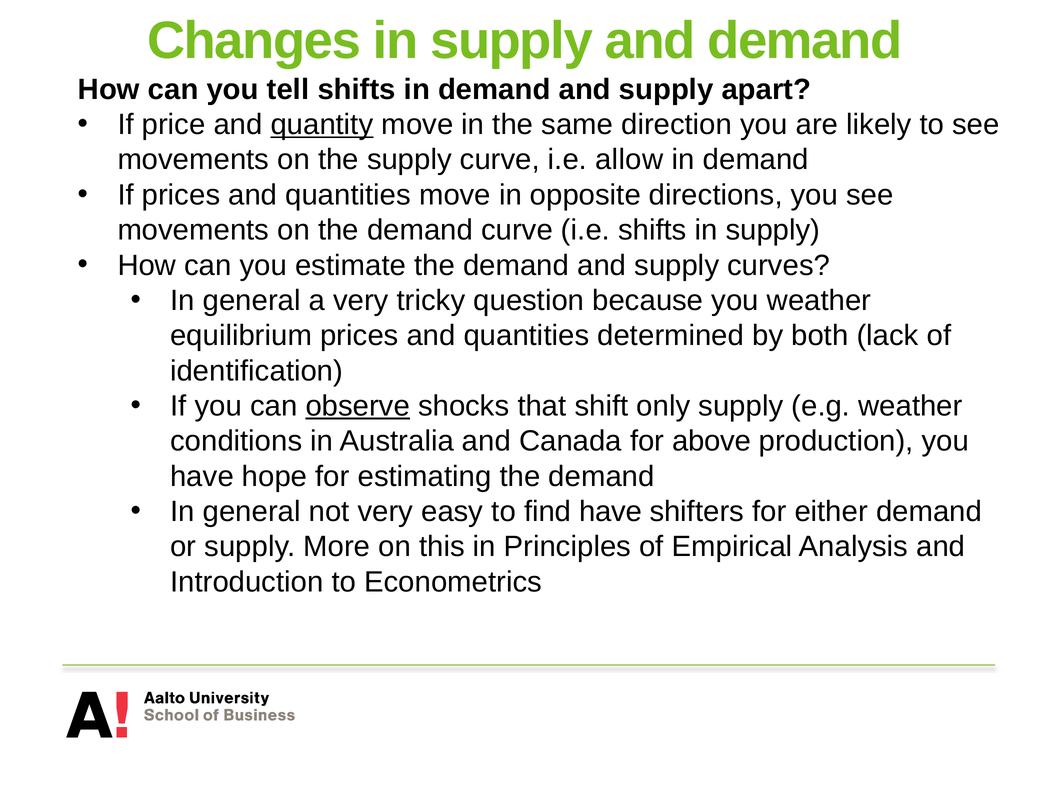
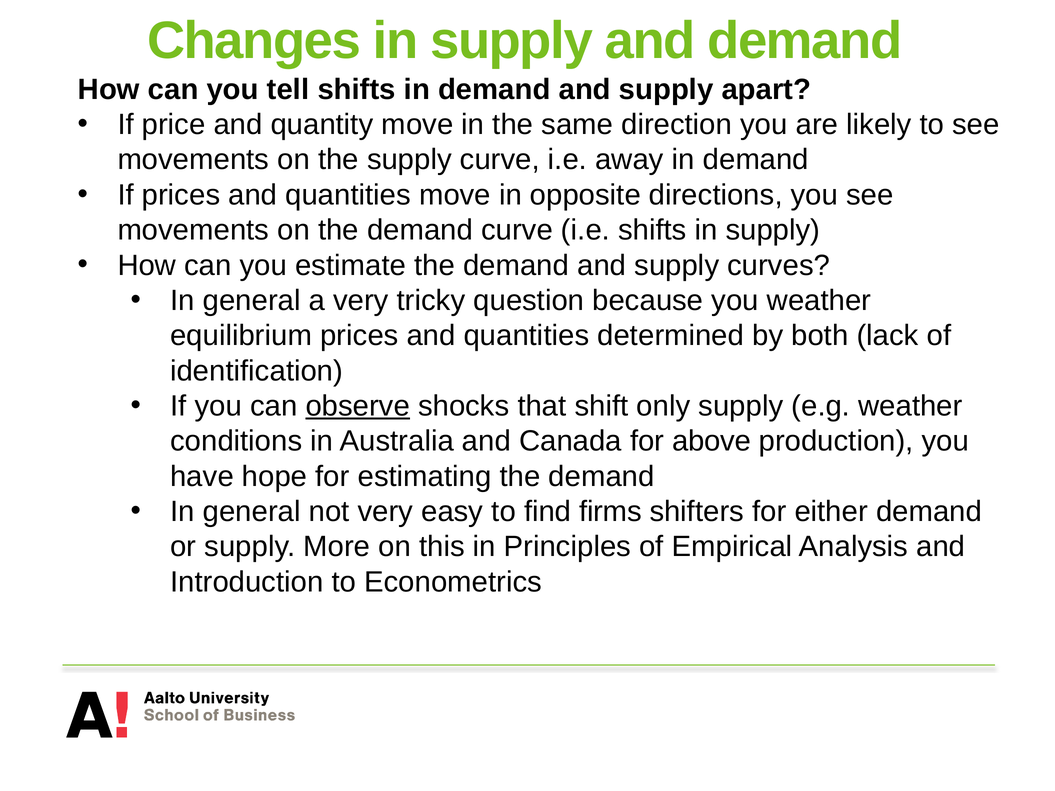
quantity underline: present -> none (322, 125)
allow: allow -> away (629, 160)
find have: have -> firms (611, 512)
